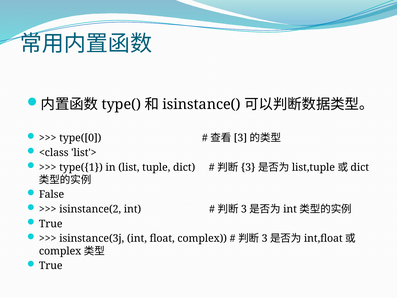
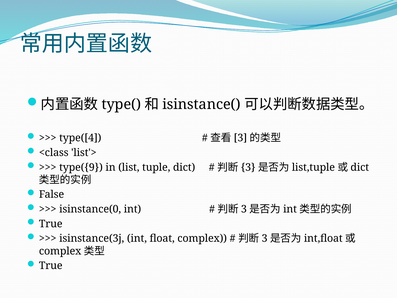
type([0: type([0 -> type([4 (80, 138)
type({1: type({1 -> type({9 (81, 167)
isinstance(2: isinstance(2 -> isinstance(0 (90, 209)
